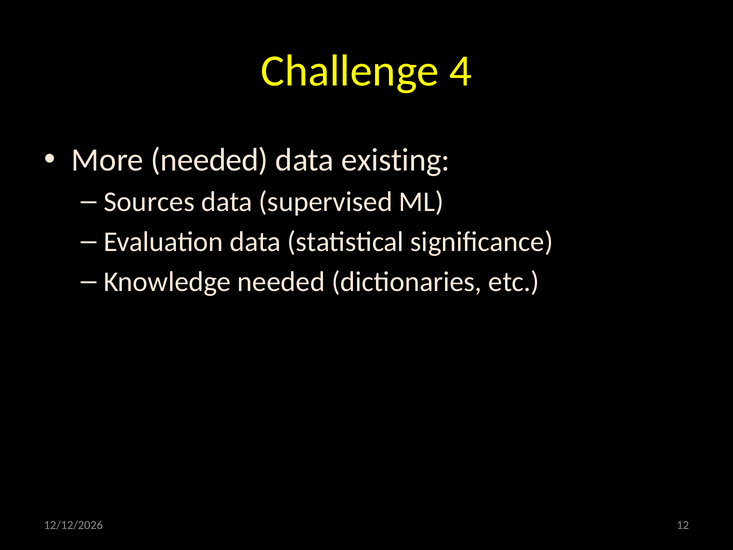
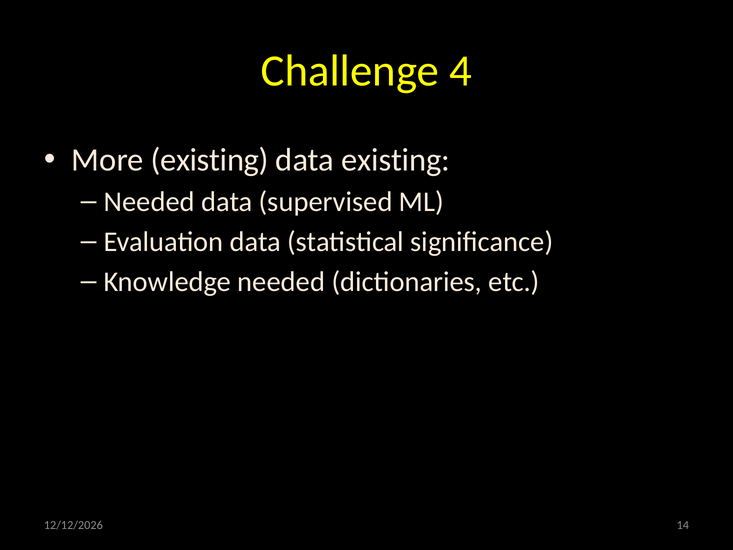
More needed: needed -> existing (210, 160)
Sources: Sources -> Needed (149, 202)
12: 12 -> 14 (683, 525)
